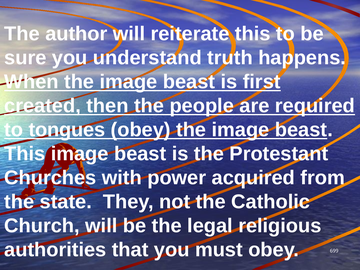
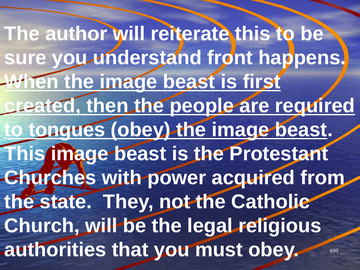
truth: truth -> front (230, 58)
